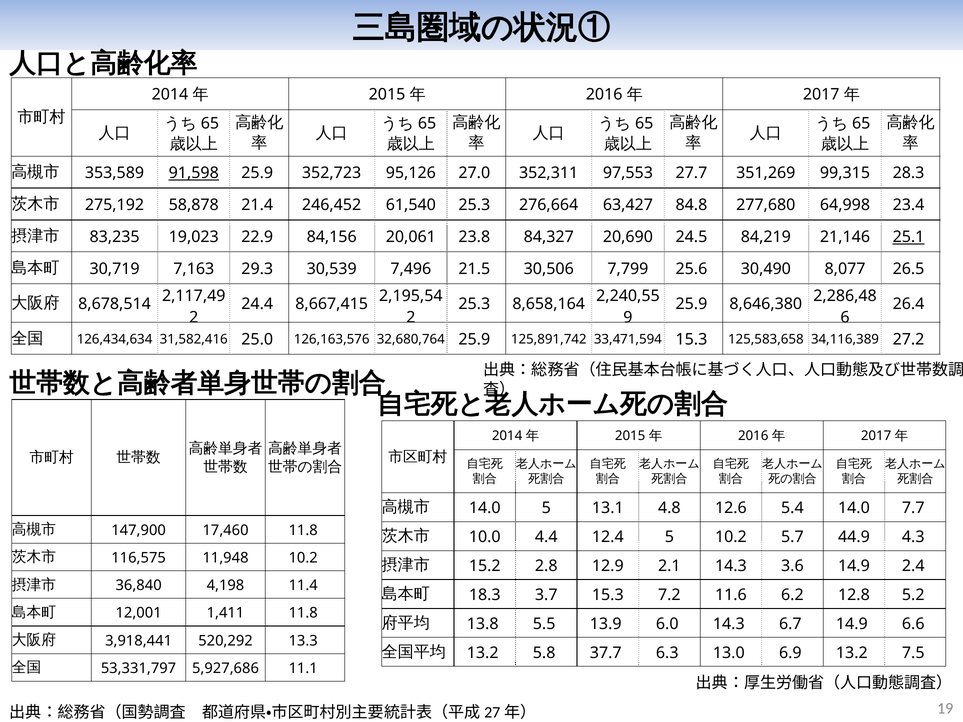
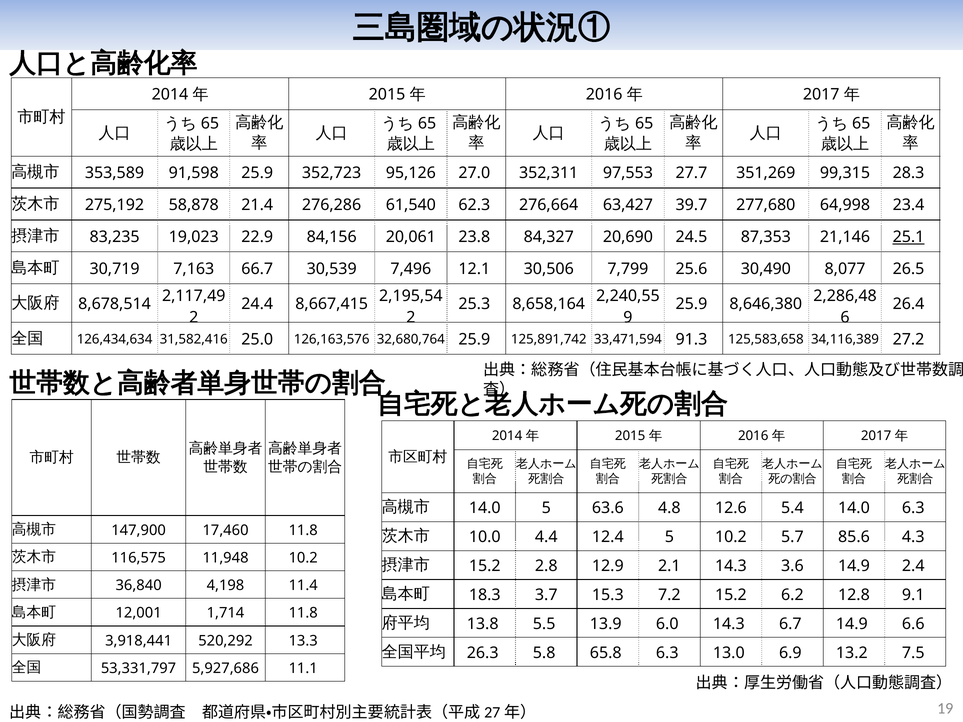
91,598 underline: present -> none (194, 173)
246,452: 246,452 -> 276,286 (332, 205)
61,540 25.3: 25.3 -> 62.3 (474, 205)
84.8: 84.8 -> 39.7 (691, 205)
84,219: 84,219 -> 87,353 (766, 237)
29.3: 29.3 -> 66.7 (257, 269)
21.5: 21.5 -> 12.1 (474, 269)
33,471,594 15.3: 15.3 -> 91.3 (691, 339)
13.1: 13.1 -> 63.6 (608, 508)
14.0 7.7: 7.7 -> 6.3 (913, 508)
44.9: 44.9 -> 85.6 (854, 537)
7.2 11.6: 11.6 -> 15.2 (731, 595)
5.2: 5.2 -> 9.1 (913, 595)
1,411: 1,411 -> 1,714 (225, 613)
13.2: 13.2 -> 26.3 (483, 653)
37.7: 37.7 -> 65.8 (606, 653)
